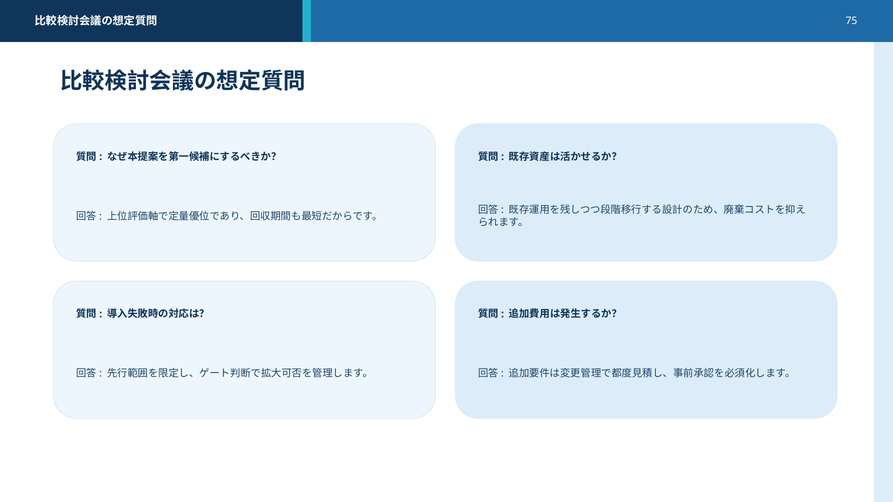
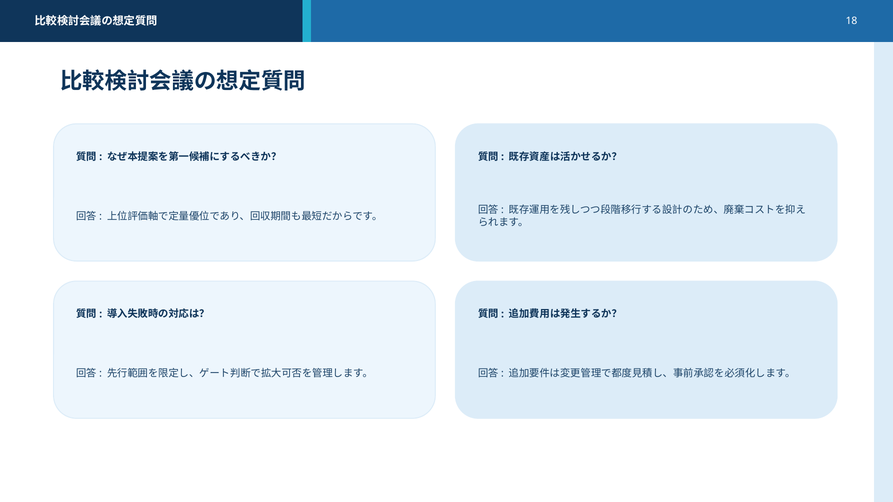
75: 75 -> 18 (851, 21)
